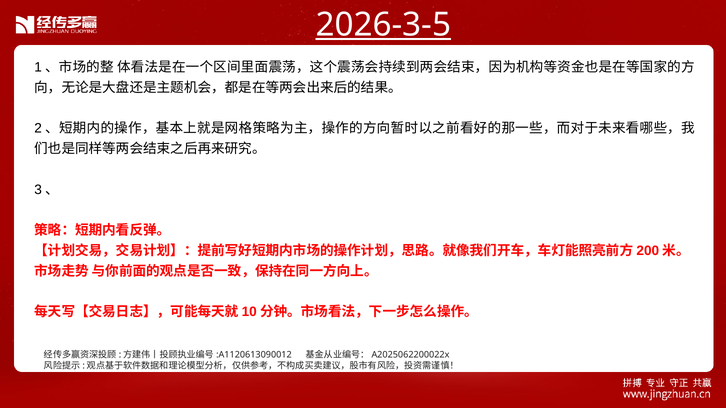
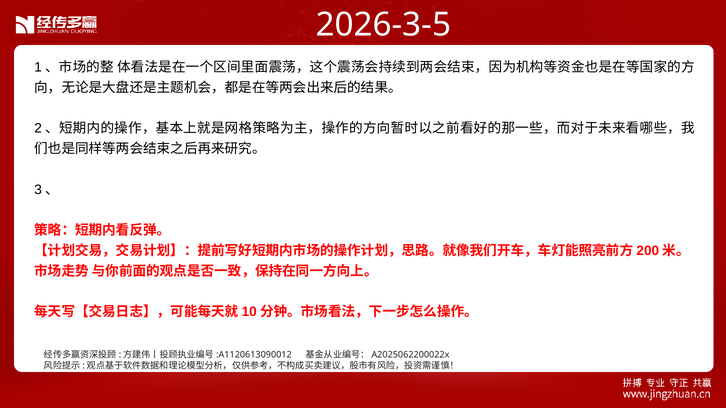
2026-3-5 underline: present -> none (383, 25)
